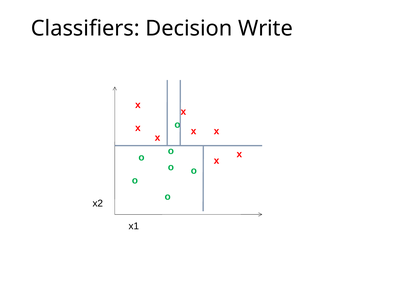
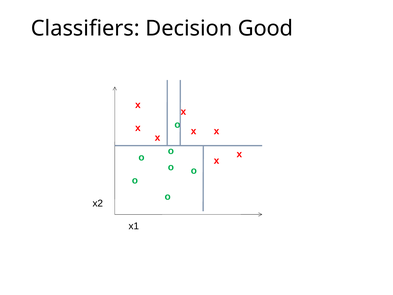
Write: Write -> Good (266, 28)
